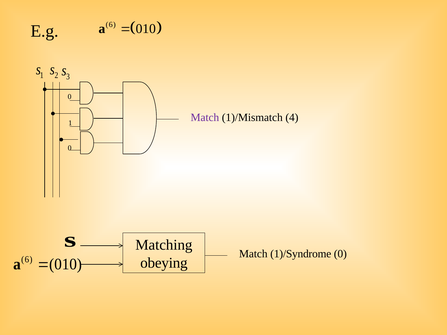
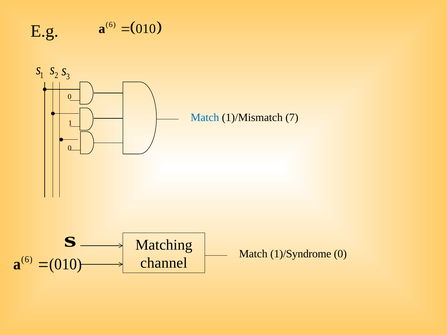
Match colour: purple -> blue (205, 117)
4: 4 -> 7 (292, 117)
obeying: obeying -> channel (164, 263)
